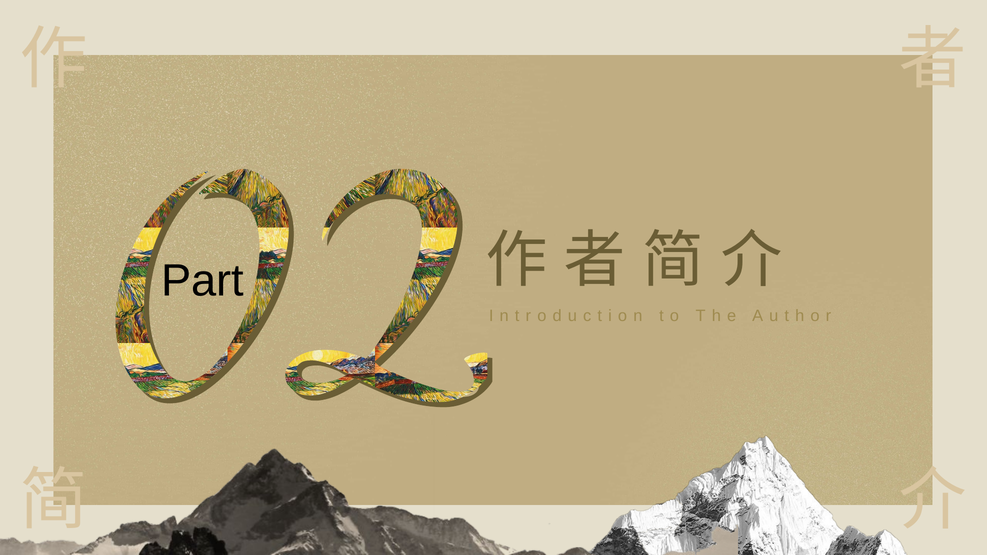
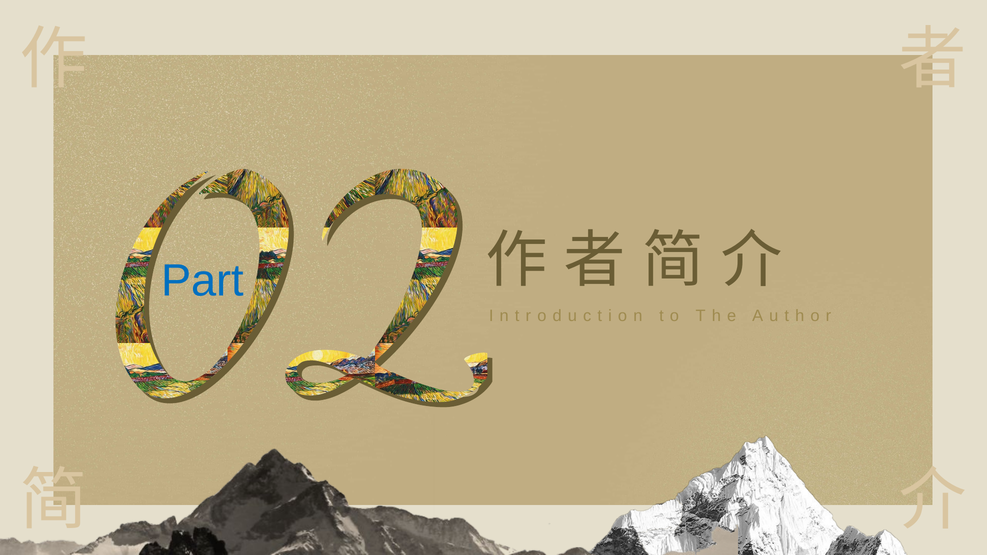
Part colour: black -> blue (203, 281)
